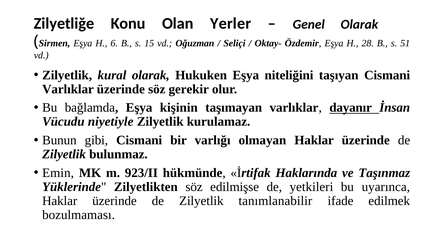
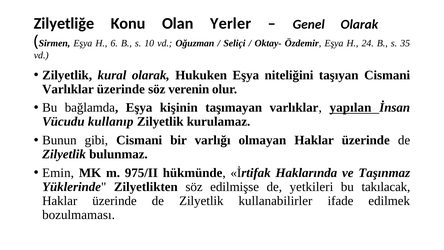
15: 15 -> 10 (149, 43)
28: 28 -> 24 (368, 43)
51: 51 -> 35 (405, 43)
gerekir: gerekir -> verenin (189, 89)
dayanır: dayanır -> yapılan (350, 108)
niyetiyle: niyetiyle -> kullanıp (111, 122)
923/II: 923/II -> 975/II (141, 173)
uyarınca: uyarınca -> takılacak (386, 187)
tanımlanabilir: tanımlanabilir -> kullanabilirler (275, 201)
